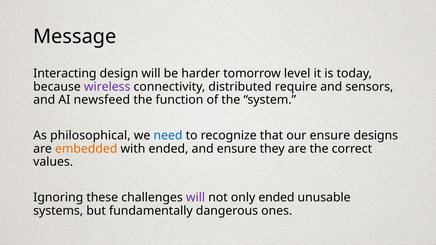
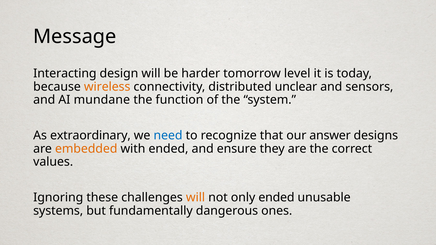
wireless colour: purple -> orange (107, 87)
require: require -> unclear (296, 87)
newsfeed: newsfeed -> mundane (102, 100)
philosophical: philosophical -> extraordinary (90, 136)
our ensure: ensure -> answer (330, 136)
will colour: purple -> orange (196, 198)
